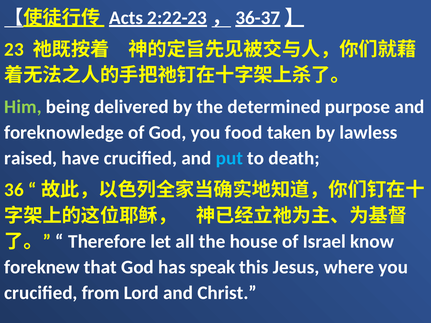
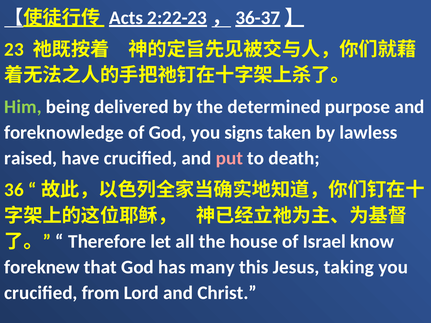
food: food -> signs (244, 133)
put colour: light blue -> pink (229, 158)
speak: speak -> many (212, 267)
where: where -> taking (349, 267)
